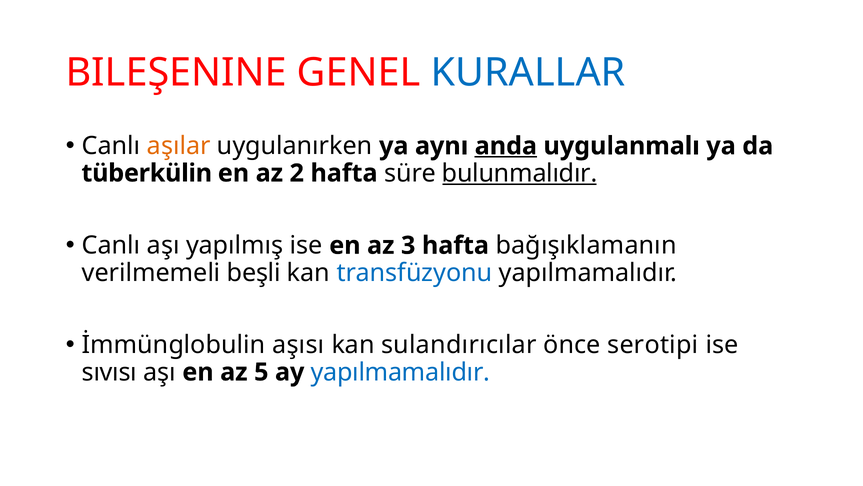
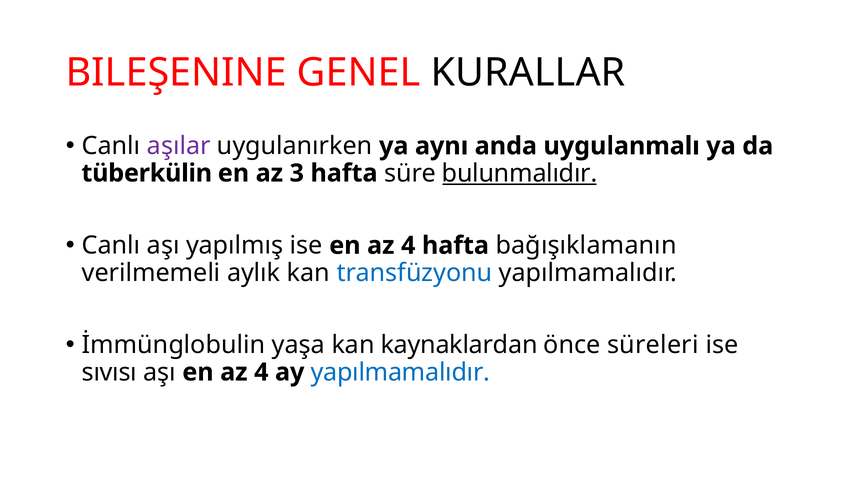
KURALLAR colour: blue -> black (528, 72)
aşılar colour: orange -> purple (179, 146)
anda underline: present -> none (506, 146)
2: 2 -> 3 (297, 173)
ise en az 3: 3 -> 4 (408, 245)
beşli: beşli -> aylık (254, 272)
aşısı: aşısı -> yaşa (298, 345)
sulandırıcılar: sulandırıcılar -> kaynaklardan (459, 345)
serotipi: serotipi -> süreleri (653, 345)
aşı en az 5: 5 -> 4 (261, 372)
